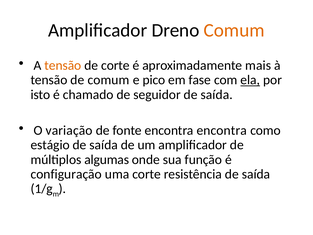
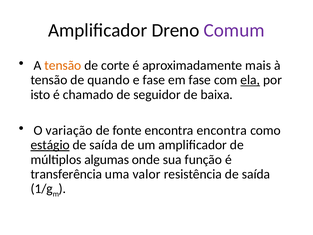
Comum colour: orange -> purple (234, 30)
de comum: comum -> quando (108, 80)
e pico: pico -> fase (154, 80)
seguidor de saída: saída -> baixa (217, 95)
estágio underline: none -> present (50, 145)
configuração: configuração -> transferência (66, 174)
uma corte: corte -> valor (146, 174)
